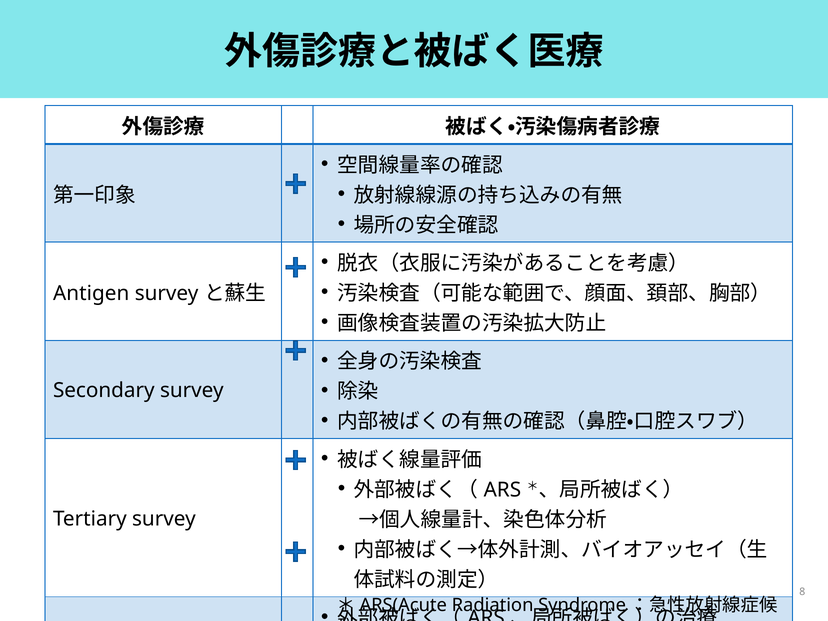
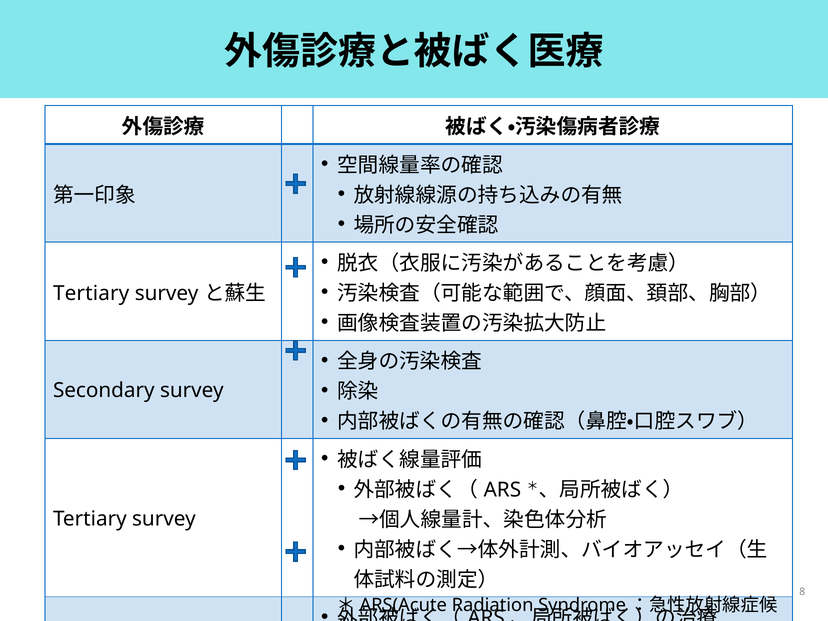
Antigen: Antigen -> Tertiary (91, 293)
